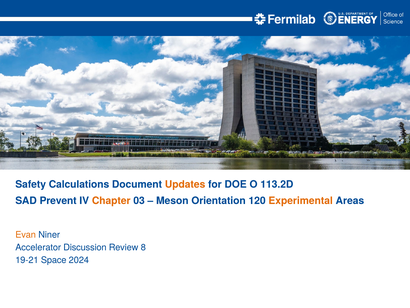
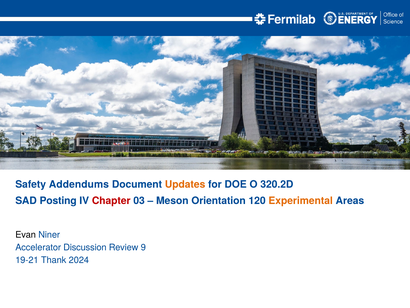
Calculations: Calculations -> Addendums (79, 184)
113.2D: 113.2D -> 320.2D (277, 184)
Prevent: Prevent -> Posting (58, 200)
Chapter colour: orange -> red (111, 200)
Evan colour: orange -> black (26, 234)
8: 8 -> 9 (143, 247)
Space: Space -> Thank (54, 260)
